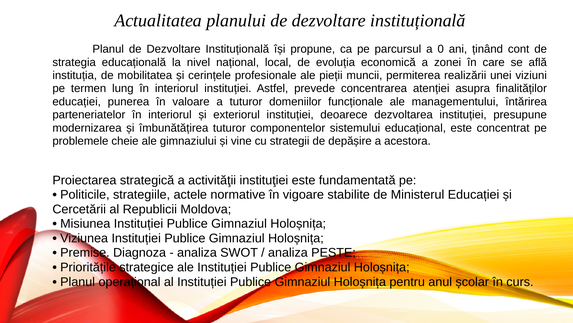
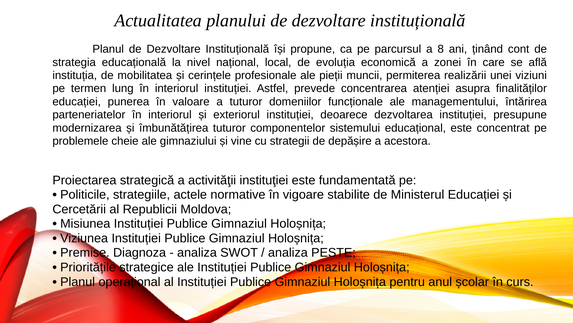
0: 0 -> 8 (441, 49)
